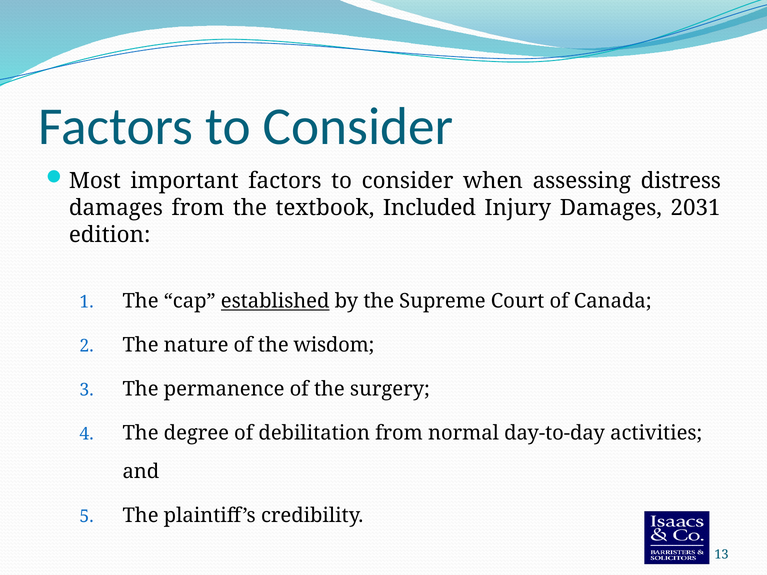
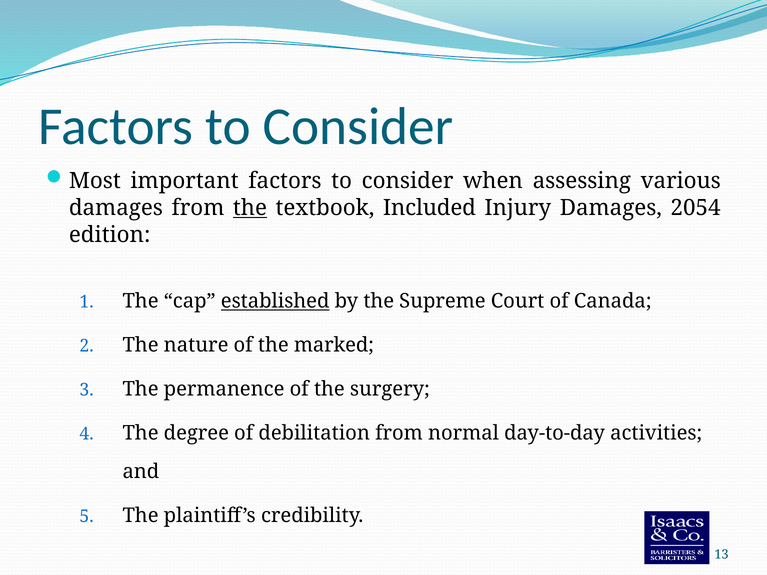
distress: distress -> various (681, 181)
the underline: none -> present (250, 208)
2031: 2031 -> 2054 (696, 208)
wisdom: wisdom -> marked (334, 345)
